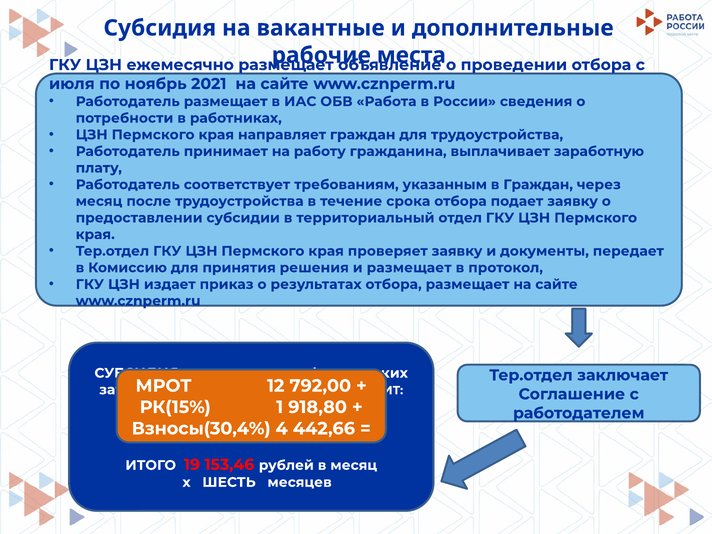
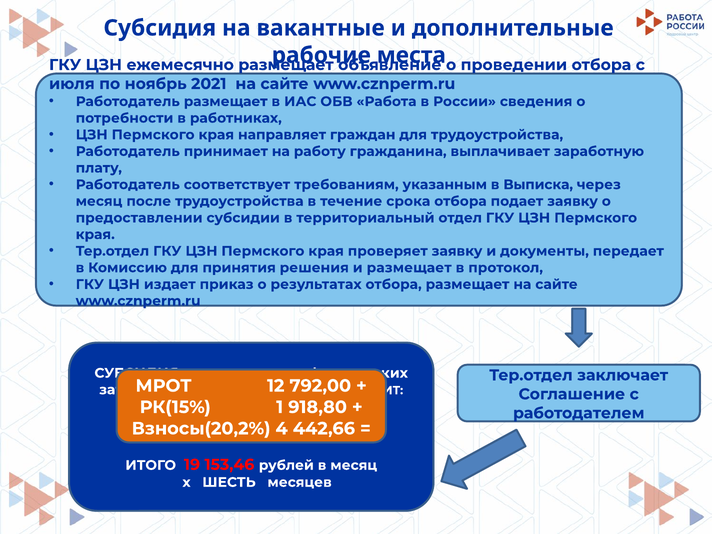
в Граждан: Граждан -> Выписка (538, 185)
Взносы(30,4%: Взносы(30,4% -> Взносы(20,2% (201, 429)
